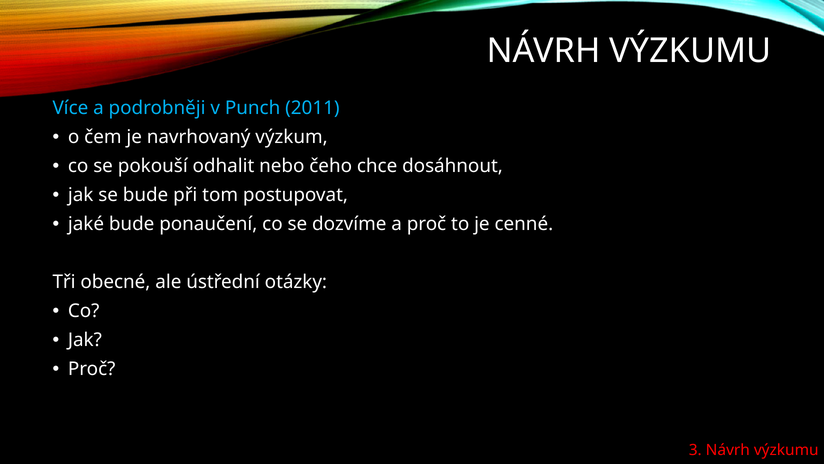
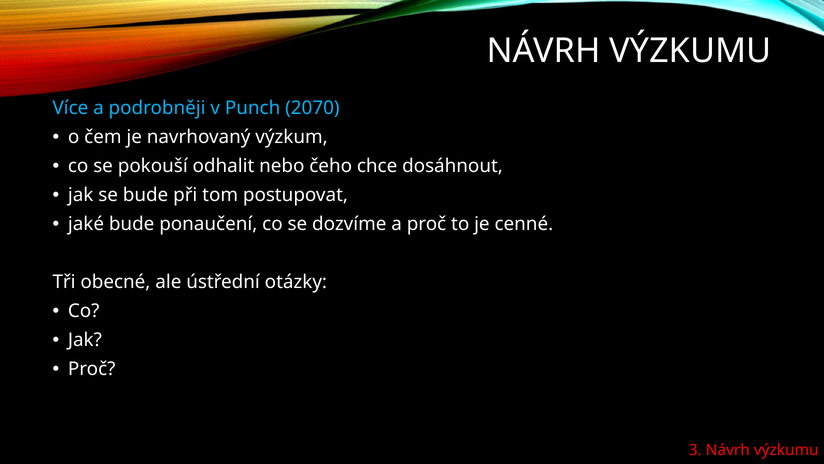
2011: 2011 -> 2070 (312, 108)
